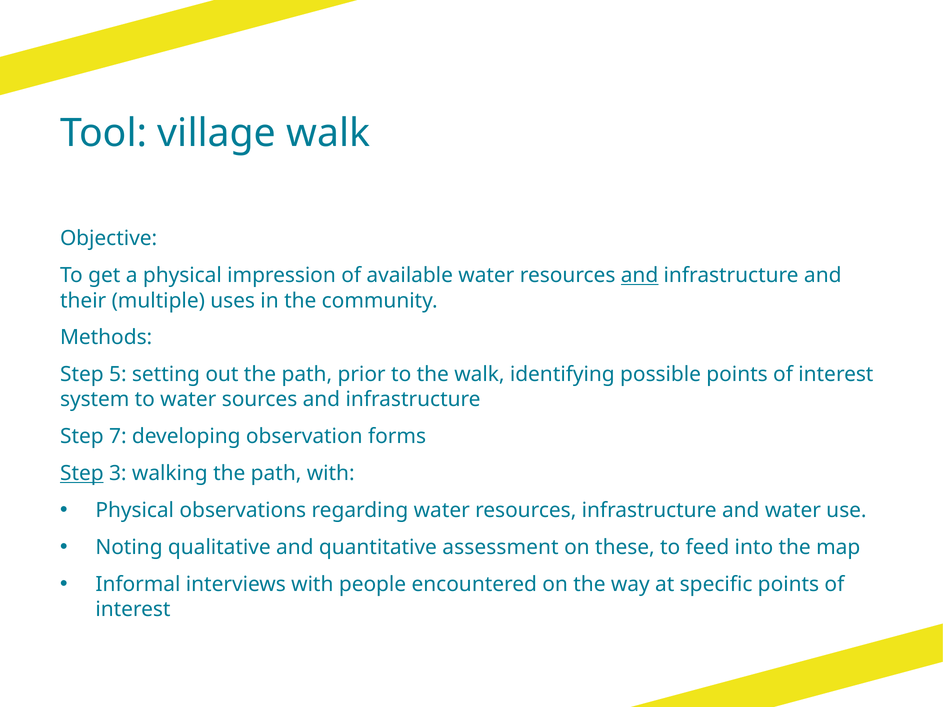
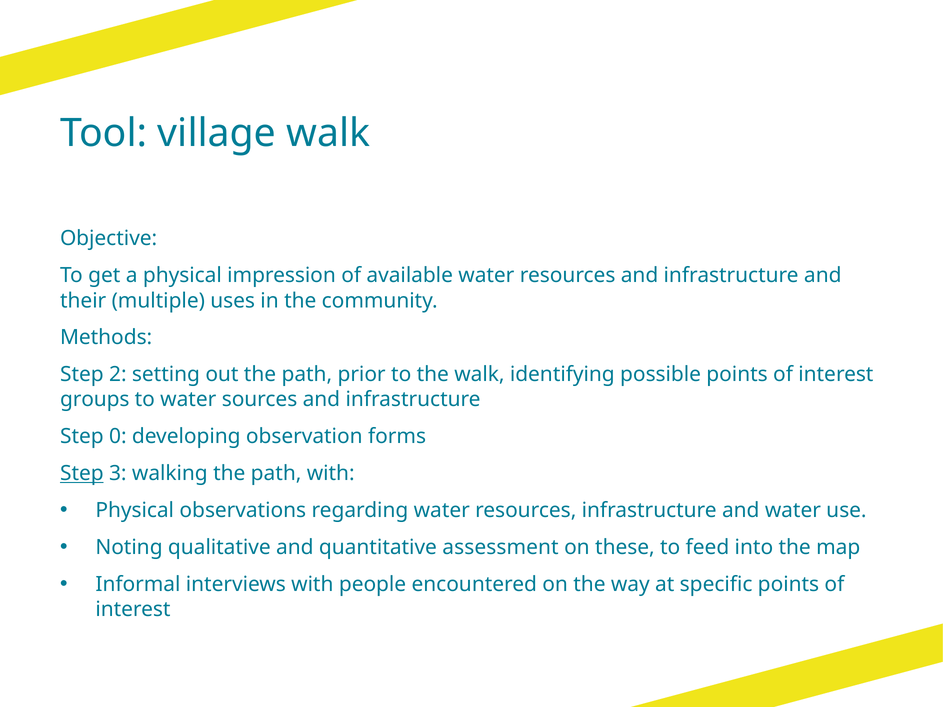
and underline: present -> none (640, 276)
5: 5 -> 2 (118, 375)
system: system -> groups (95, 400)
7: 7 -> 0 (118, 437)
